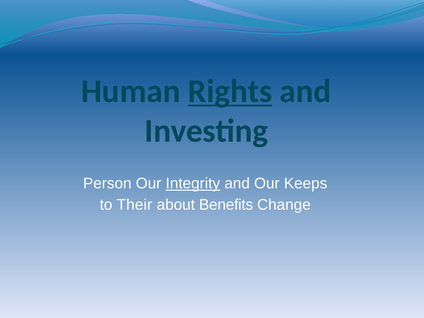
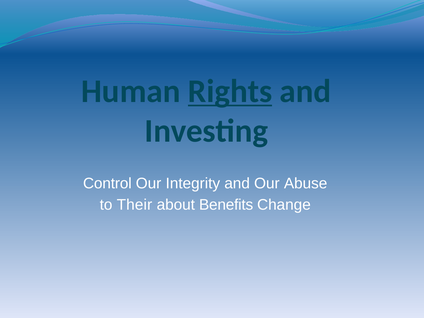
Person: Person -> Control (107, 183)
Integrity underline: present -> none (193, 183)
Keeps: Keeps -> Abuse (306, 183)
